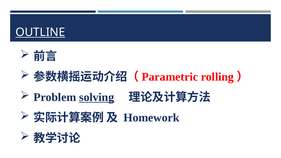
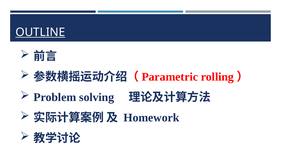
solving underline: present -> none (97, 97)
